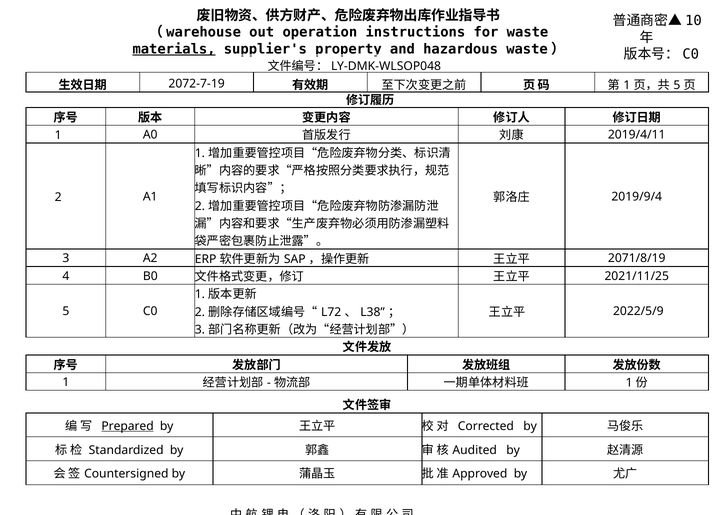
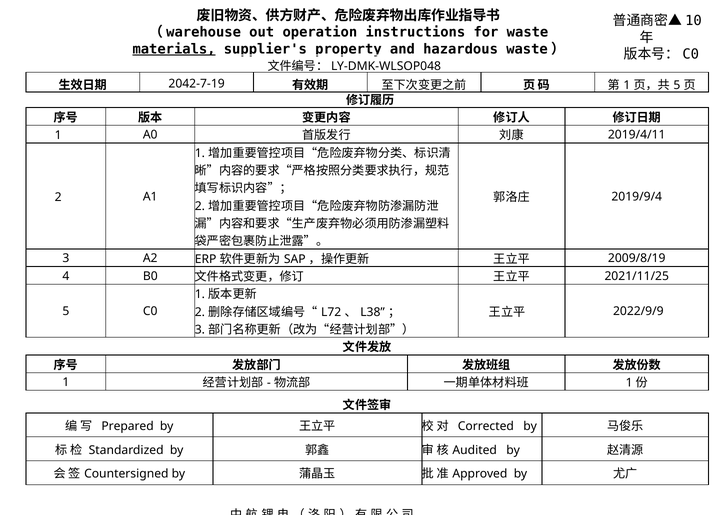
2072-7-19: 2072-7-19 -> 2042-7-19 (197, 84)
2071/8/19: 2071/8/19 -> 2009/8/19 (637, 258)
2022/5/9: 2022/5/9 -> 2022/9/9 (638, 311)
Prepared underline: present -> none (128, 426)
